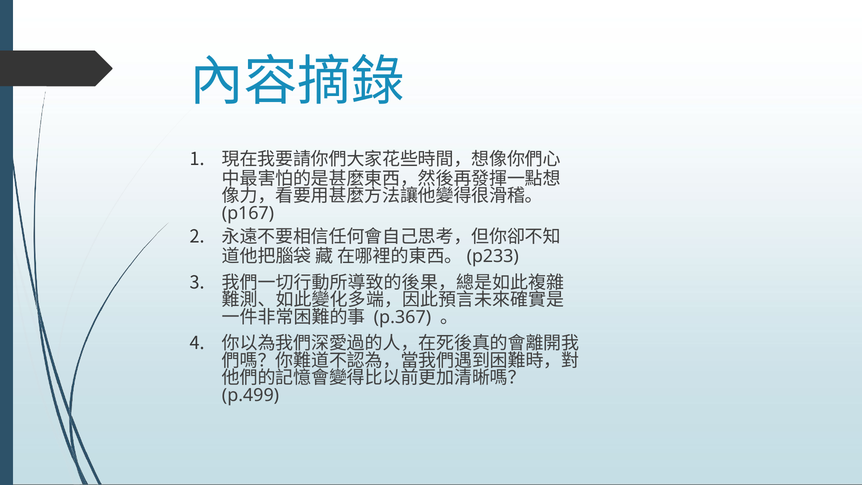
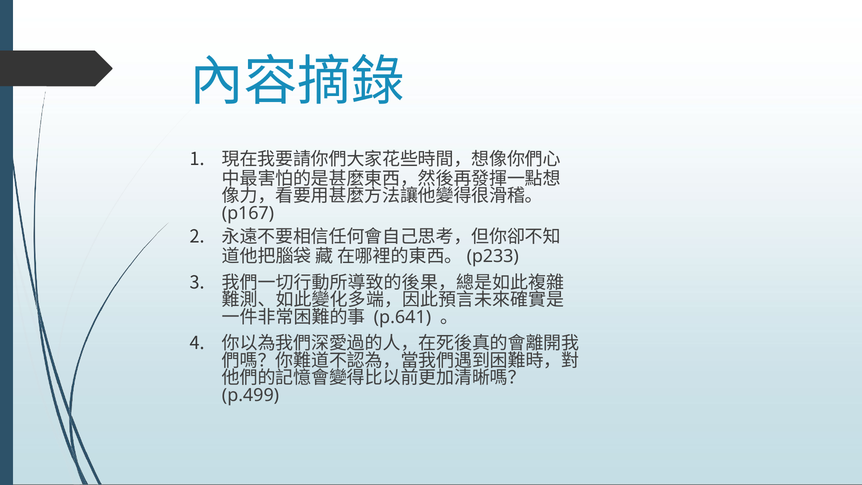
p.367: p.367 -> p.641 (402, 317)
